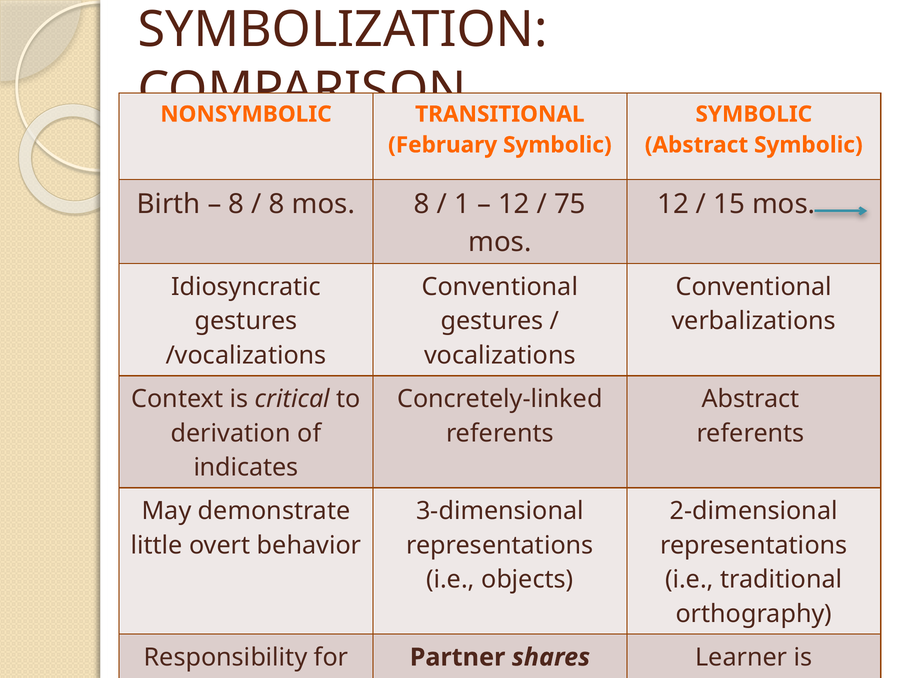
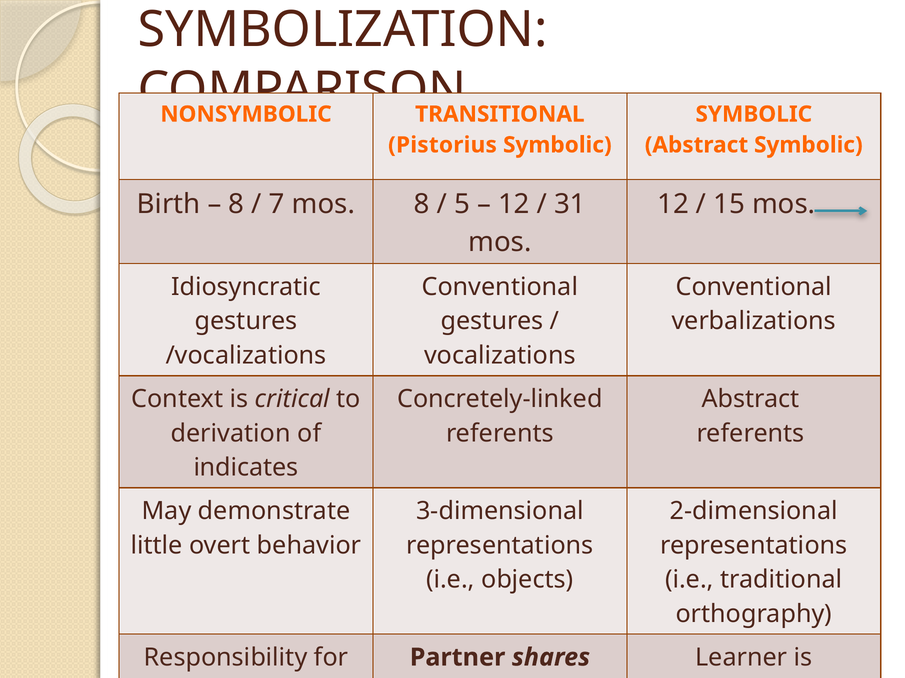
February: February -> Pistorius (443, 145)
8: 8 -> 7 (277, 204)
1: 1 -> 5 (462, 204)
75: 75 -> 31 (570, 204)
